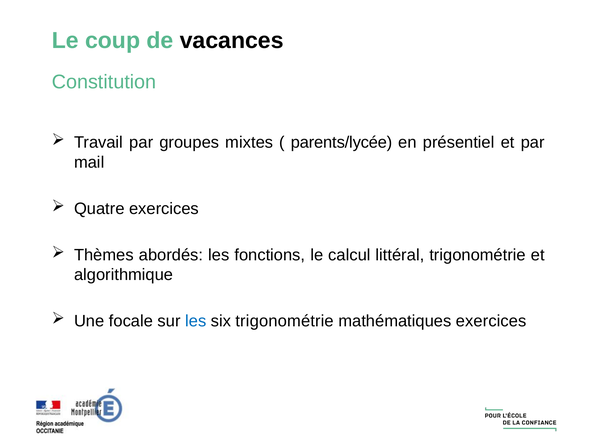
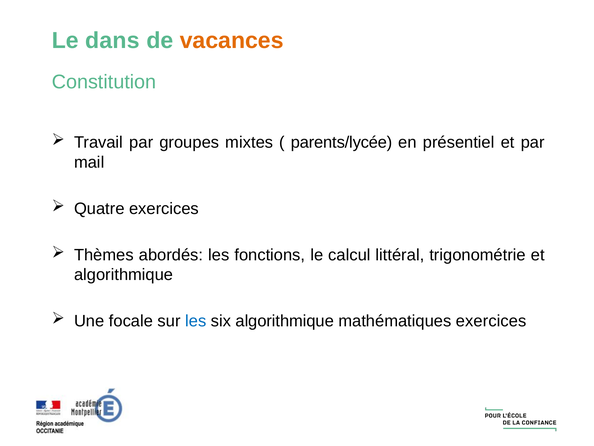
coup: coup -> dans (112, 41)
vacances colour: black -> orange (232, 41)
six trigonométrie: trigonométrie -> algorithmique (285, 321)
